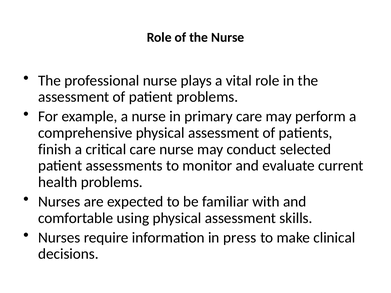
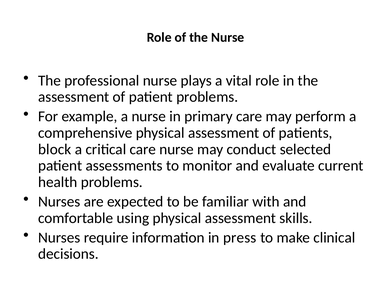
finish: finish -> block (55, 149)
